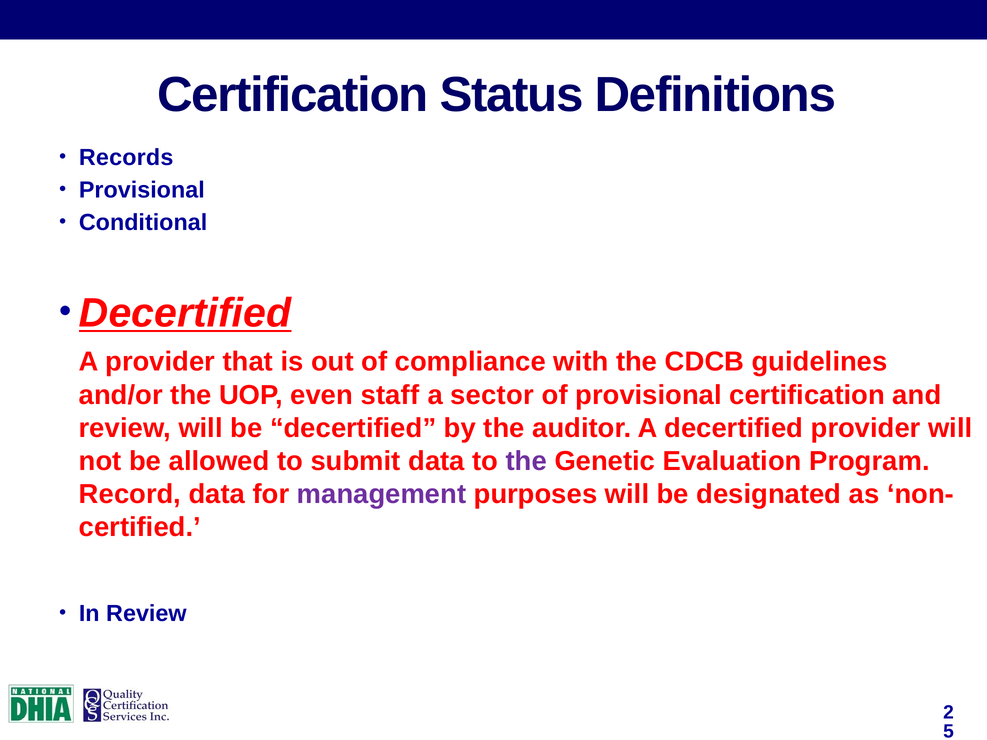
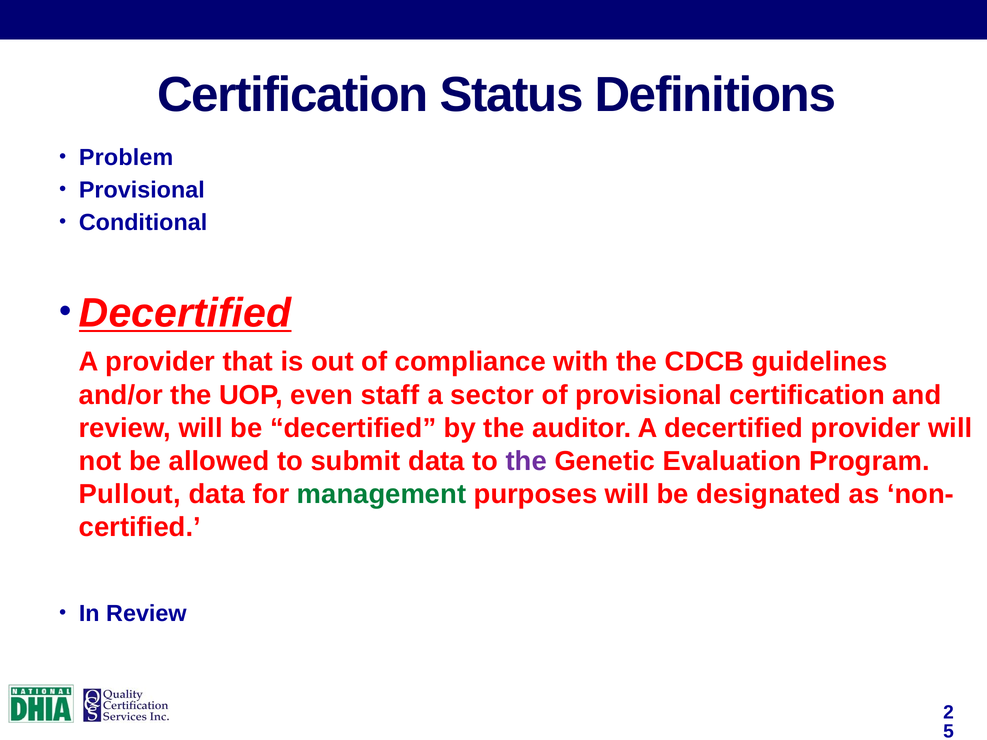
Records: Records -> Problem (126, 157)
Record: Record -> Pullout (130, 494)
management colour: purple -> green (381, 494)
